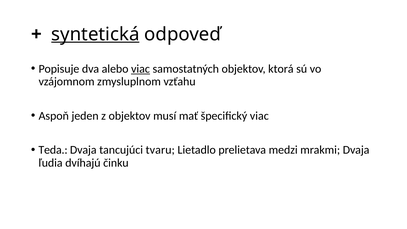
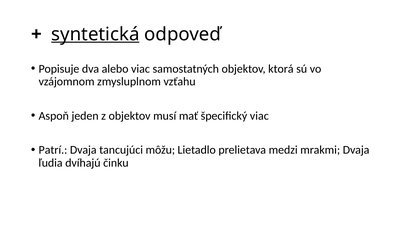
viac underline: present -> none (141, 69)
Teda: Teda -> Patrí (53, 150)
tvaru: tvaru -> môžu (160, 150)
